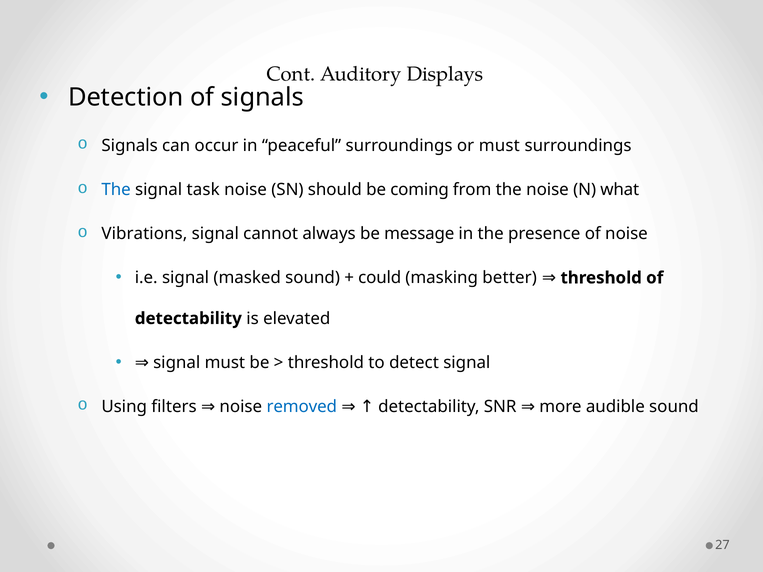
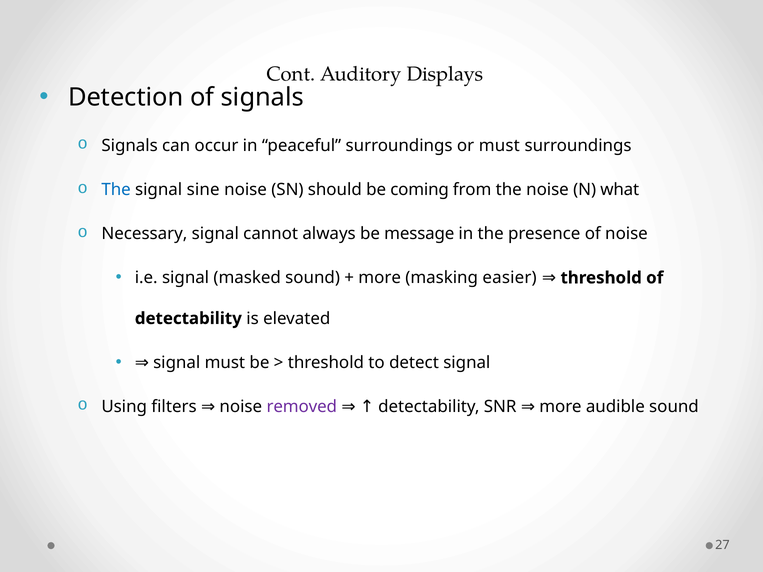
task: task -> sine (203, 190)
Vibrations: Vibrations -> Necessary (144, 234)
could: could -> more (380, 278)
better: better -> easier (510, 278)
removed colour: blue -> purple (302, 407)
